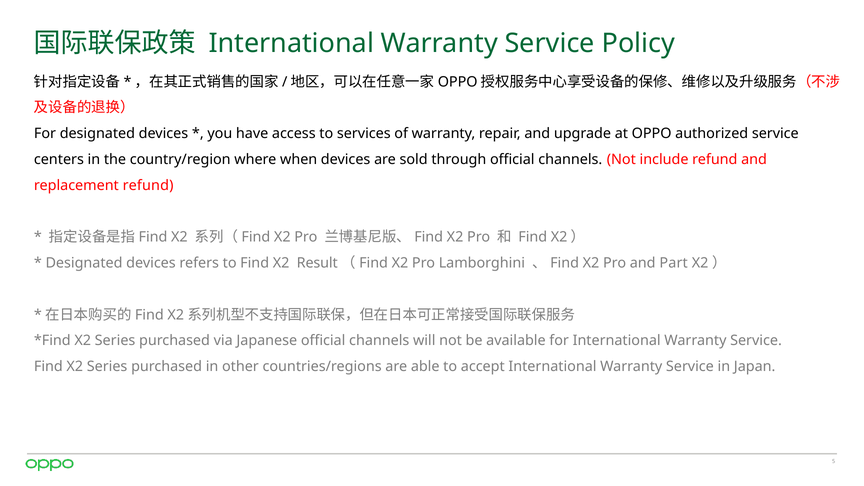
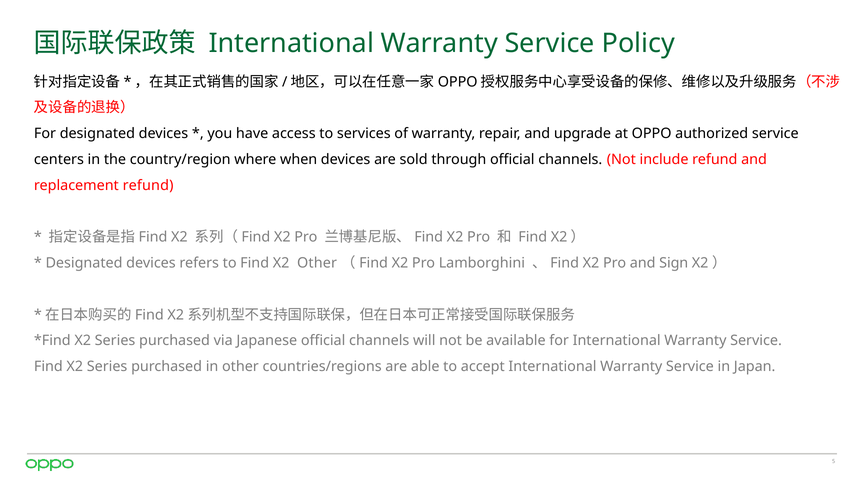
X2 Result: Result -> Other (317, 263)
Part: Part -> Sign (674, 263)
